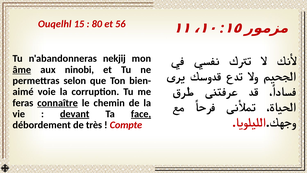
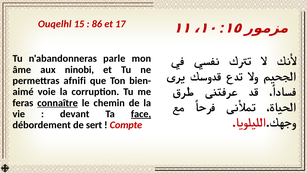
80: 80 -> 86 (97, 24)
56: 56 -> 17 (120, 24)
nekjij: nekjij -> parle (114, 58)
âme underline: present -> none (22, 70)
selon: selon -> afnifi (75, 81)
devant underline: present -> none (75, 114)
très: très -> sert (94, 125)
